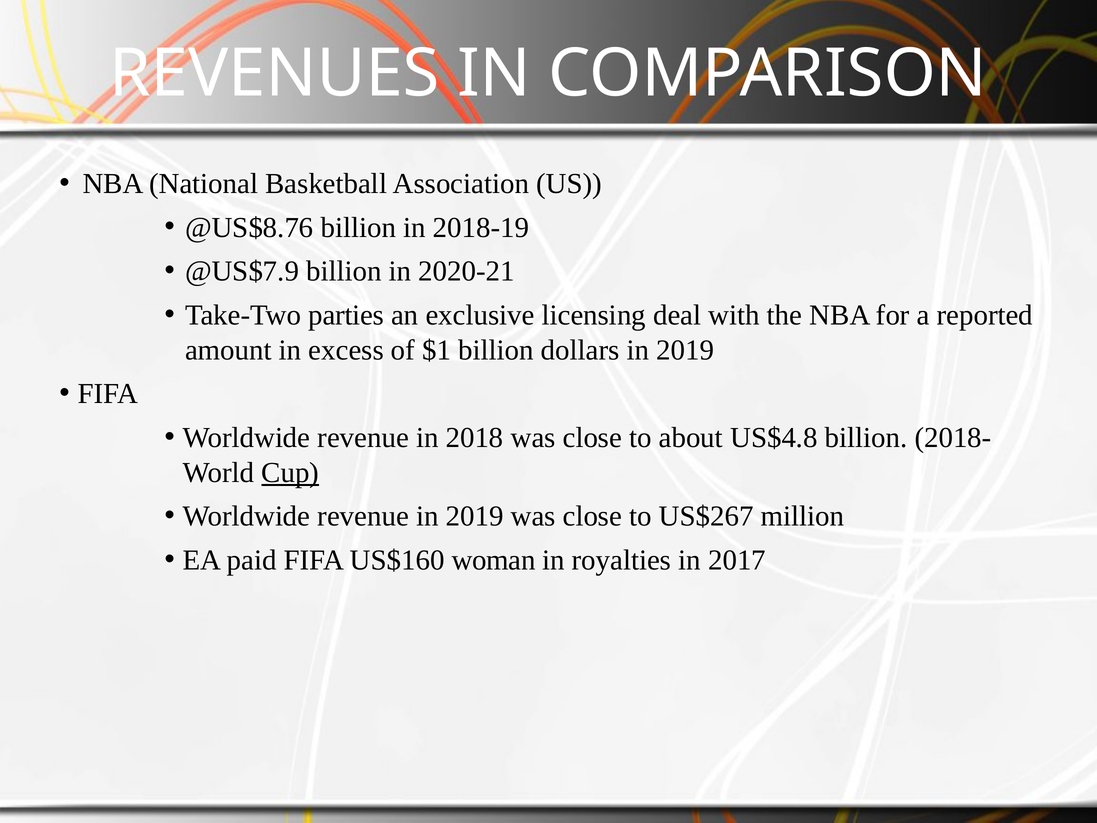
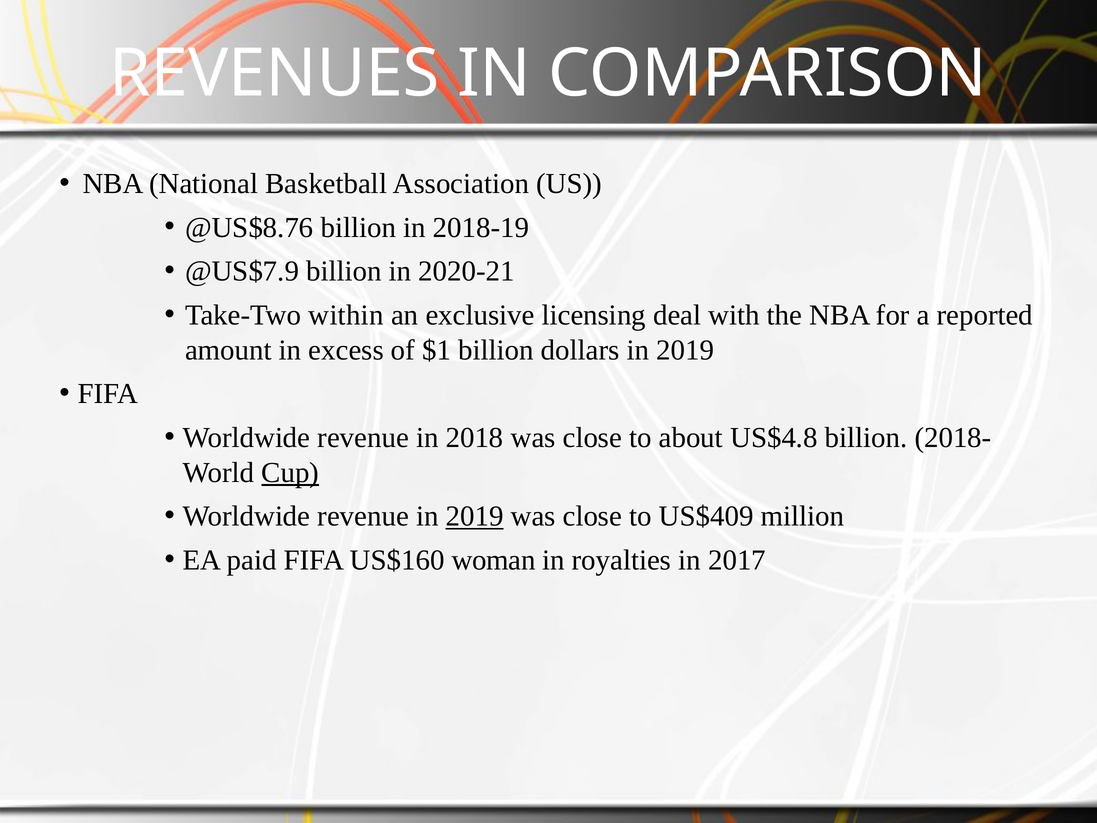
parties: parties -> within (346, 315)
2019 underline: none -> present (475, 516)
US$267: US$267 -> US$409 (706, 516)
